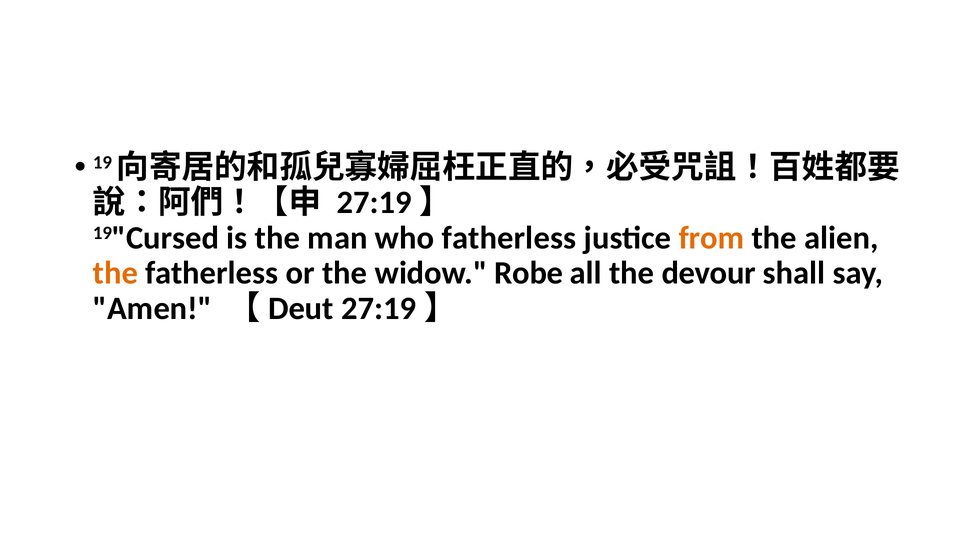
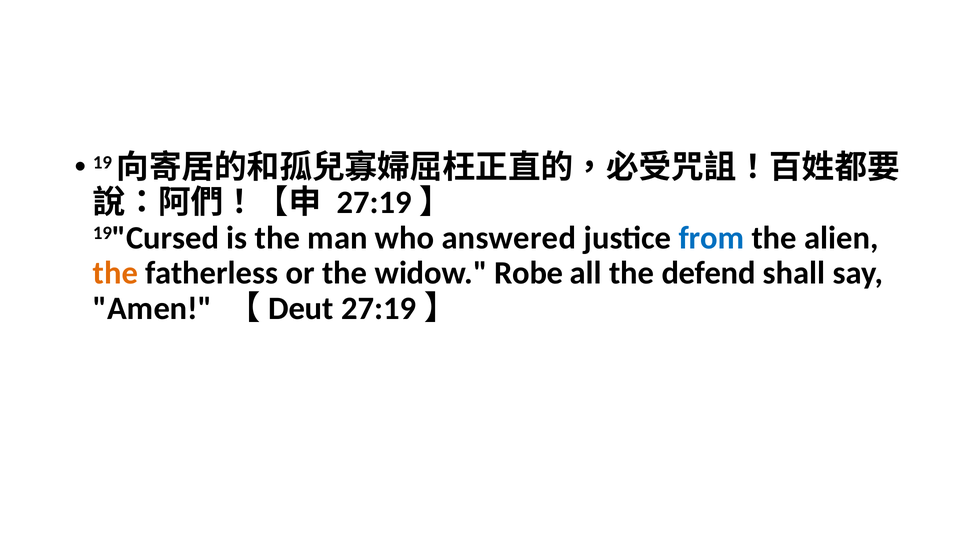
who fatherless: fatherless -> answered (509, 238)
from colour: orange -> blue (712, 238)
devour: devour -> defend (709, 273)
